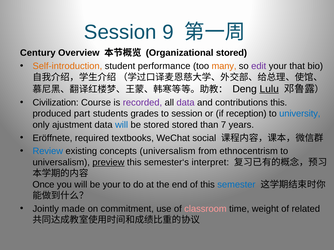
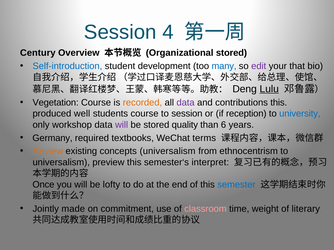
9: 9 -> 4 (168, 32)
Self-introduction colour: orange -> blue (67, 66)
performance: performance -> development (164, 66)
many colour: orange -> blue (224, 66)
Civilization: Civilization -> Vegetation (56, 103)
recorded colour: purple -> orange (142, 103)
part: part -> well (82, 114)
students grades: grades -> course (145, 114)
ajustment: ajustment -> workshop (72, 125)
will colour: blue -> purple (122, 125)
stored stored: stored -> quality (185, 125)
7: 7 -> 6 (224, 125)
Eröffnete: Eröffnete -> Germany (52, 138)
social: social -> terms (204, 138)
Review colour: blue -> orange (48, 151)
preview underline: present -> none (108, 163)
be your: your -> lofty (111, 185)
related: related -> literary (306, 209)
